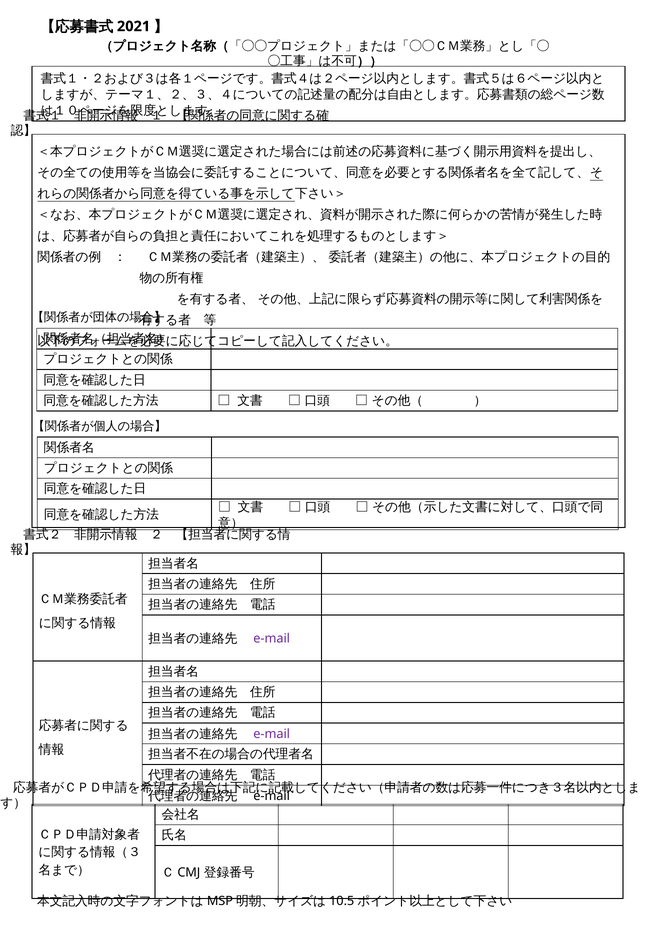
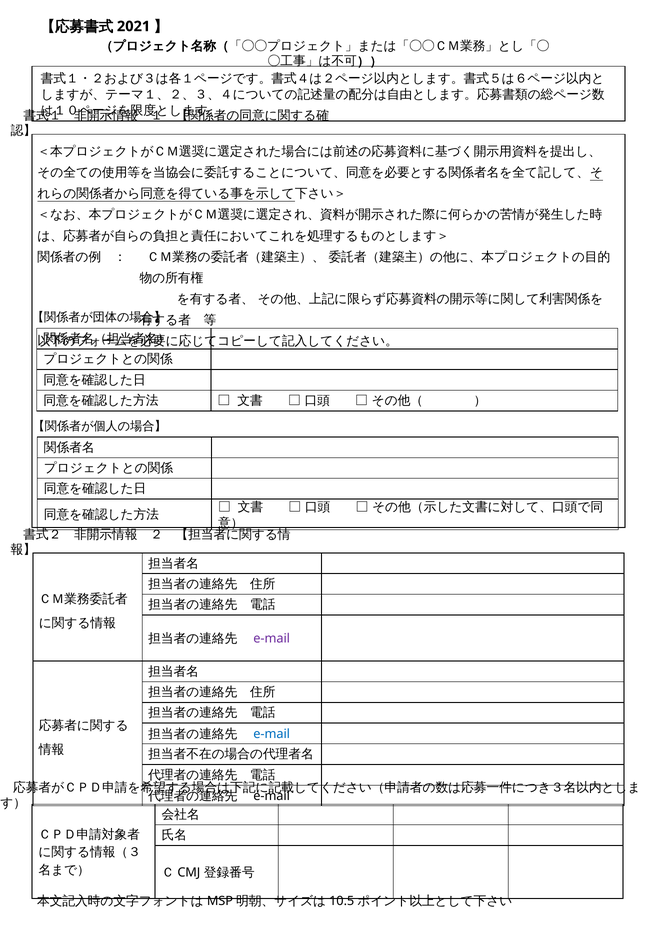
e-mail colour: purple -> blue (272, 734)
